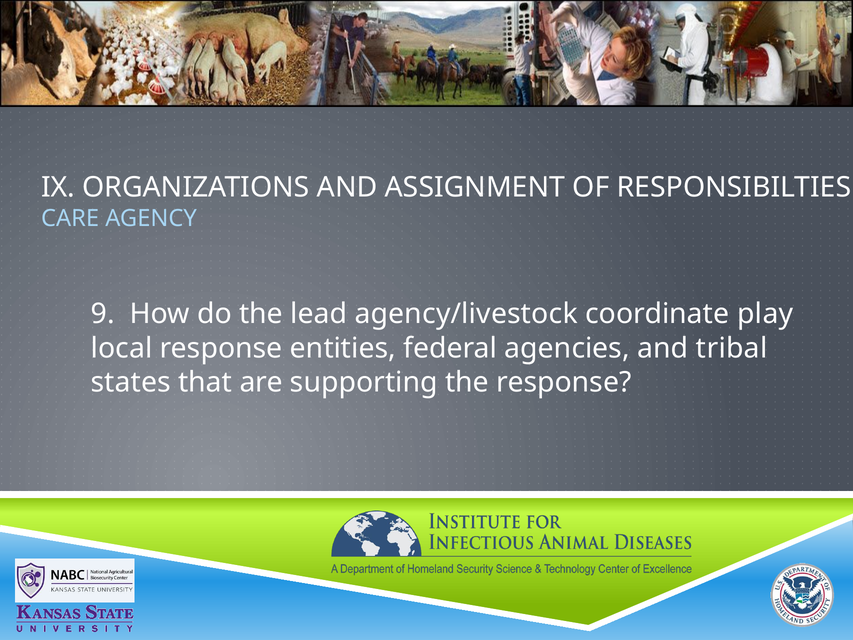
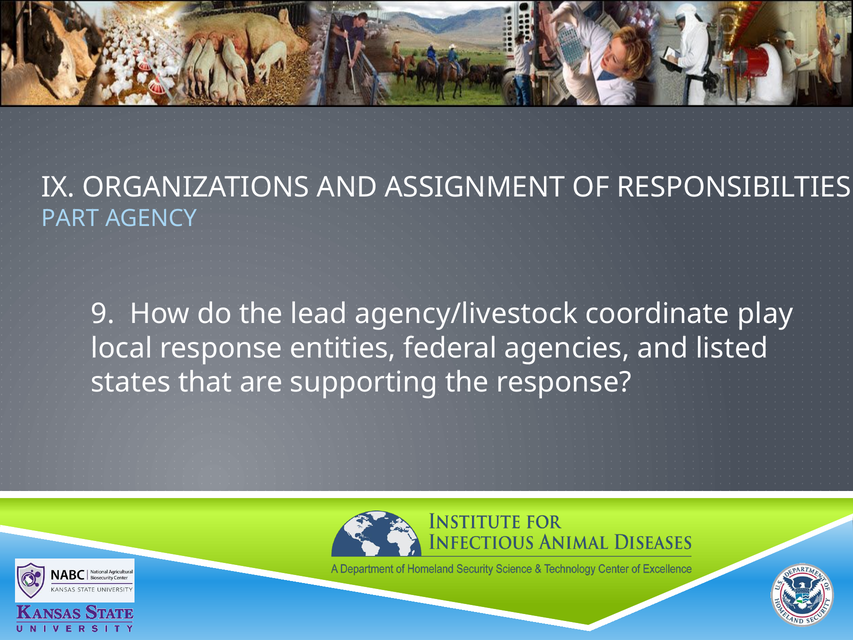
CARE: CARE -> PART (70, 218)
tribal: tribal -> listed (732, 348)
